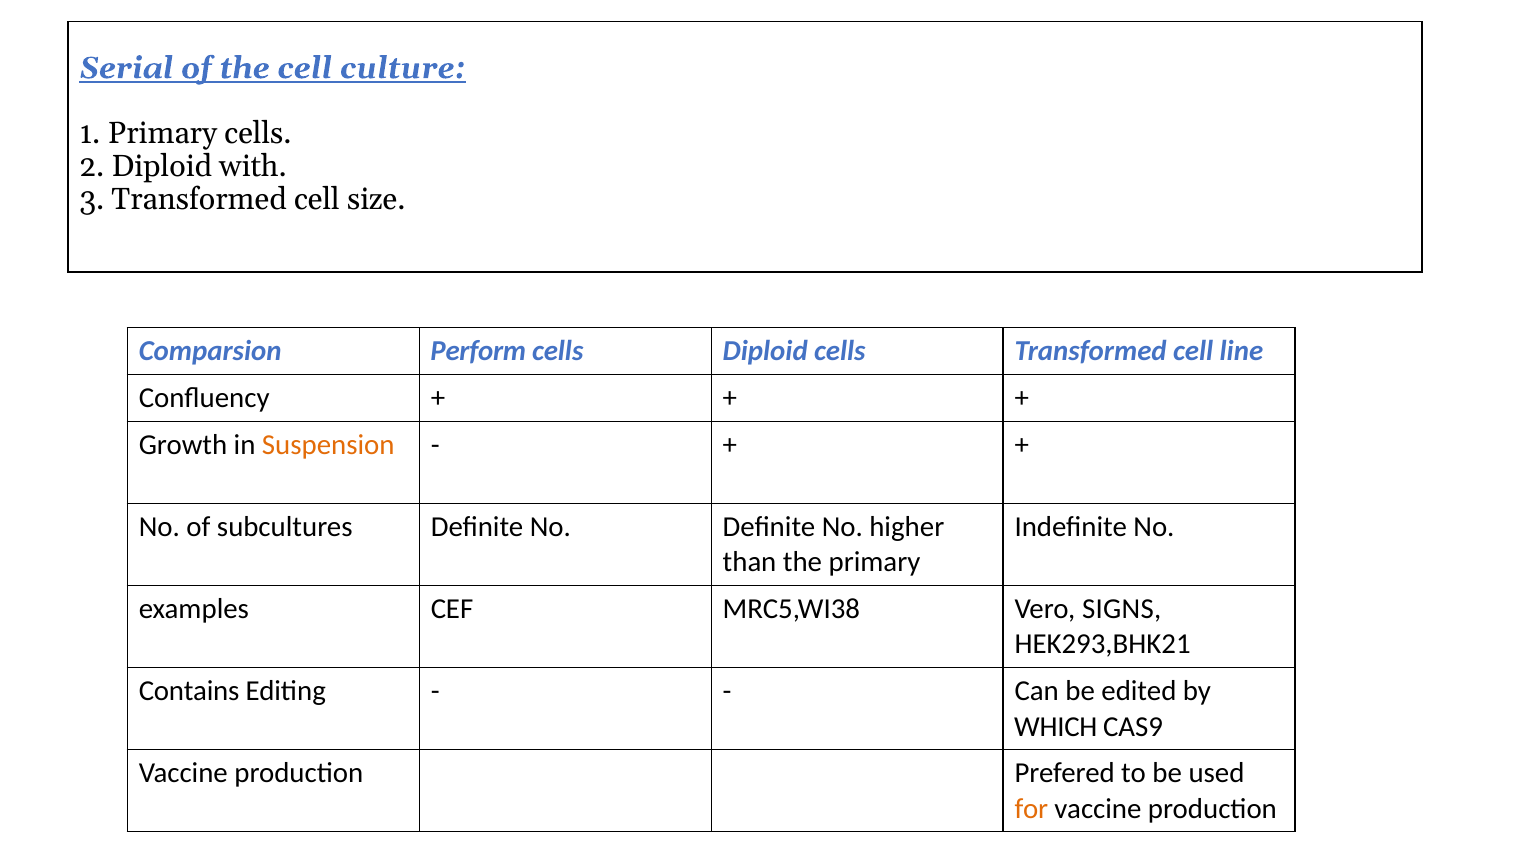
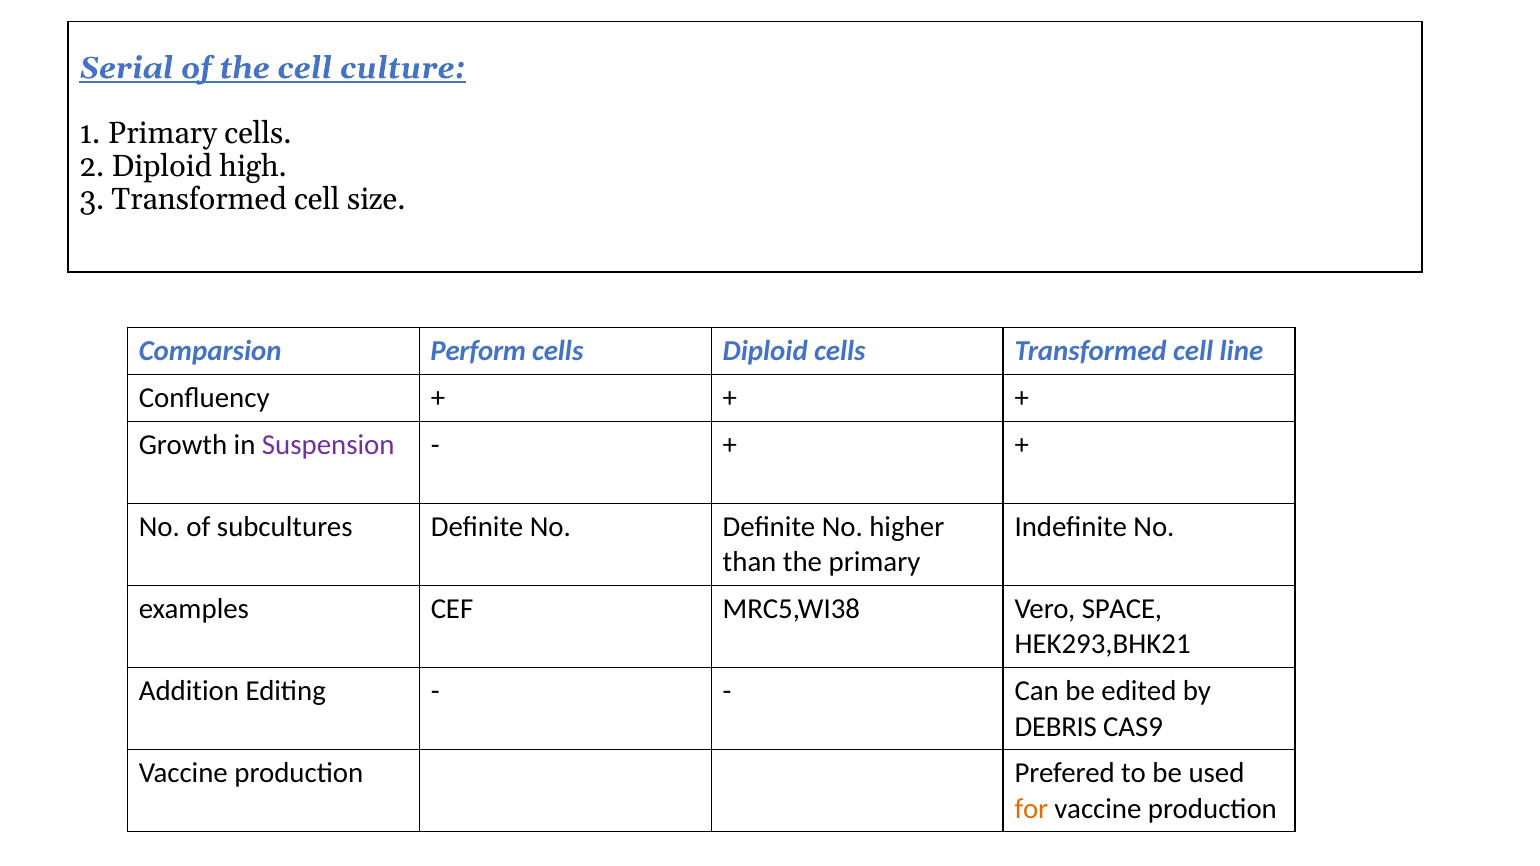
with: with -> high (253, 167)
Suspension colour: orange -> purple (328, 445)
SIGNS: SIGNS -> SPACE (1122, 609)
Contains: Contains -> Addition (189, 691)
WHICH: WHICH -> DEBRIS (1056, 727)
